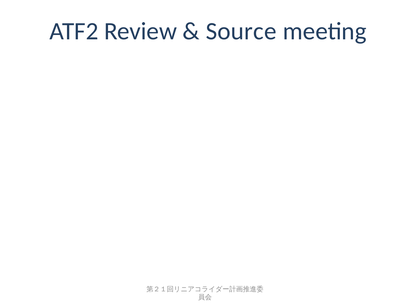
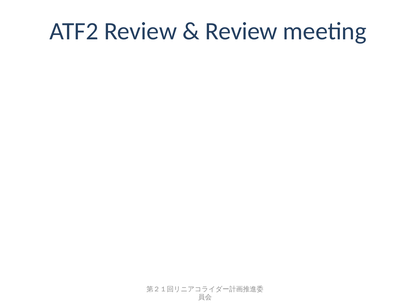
Source: Source -> Review (241, 31)
